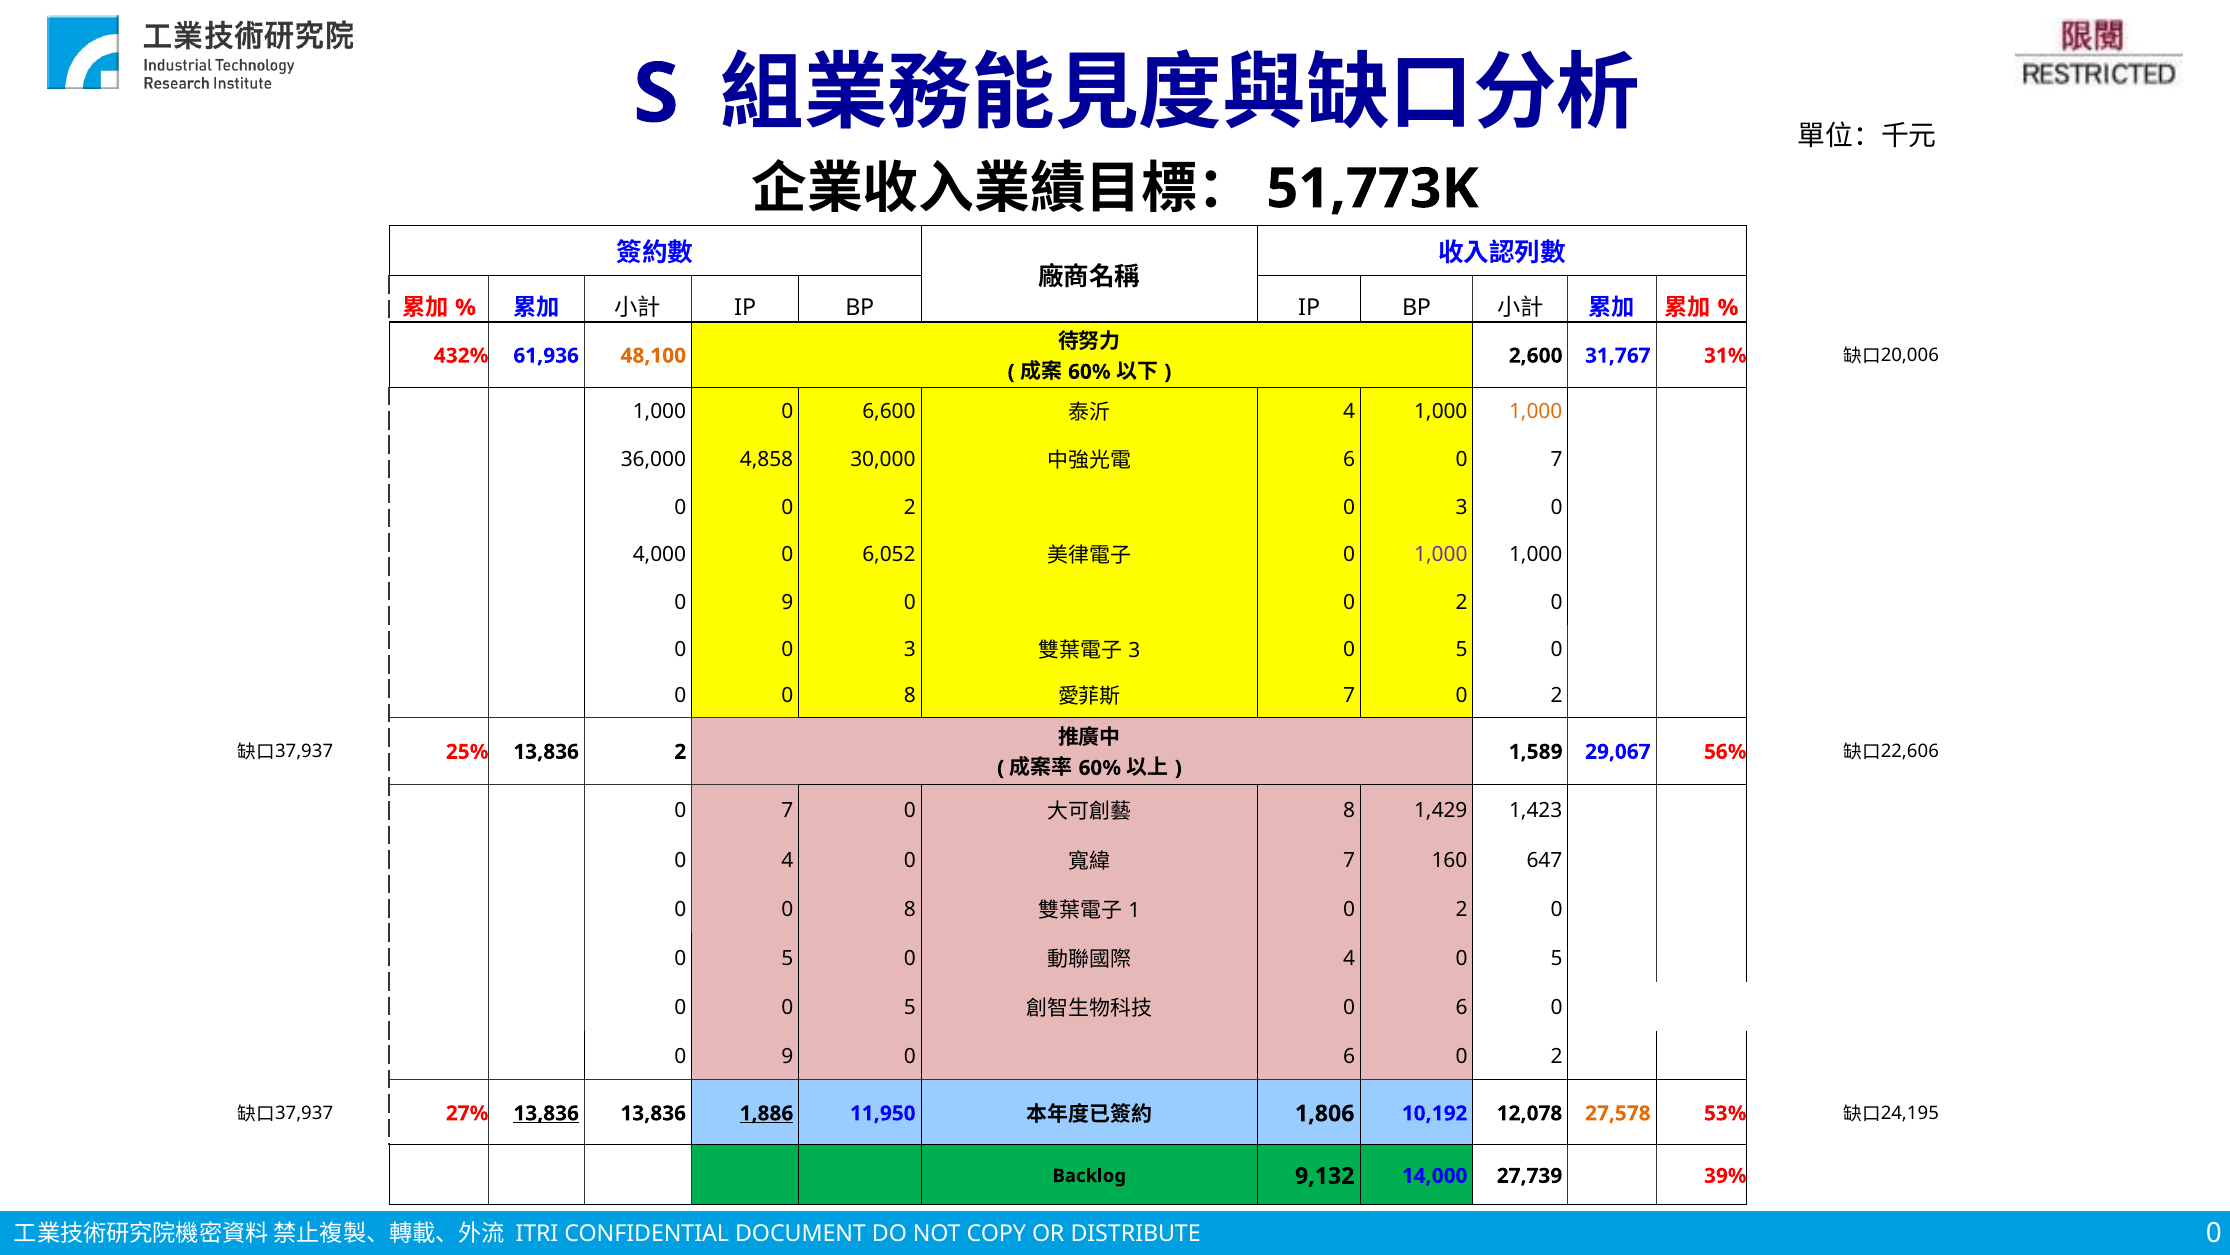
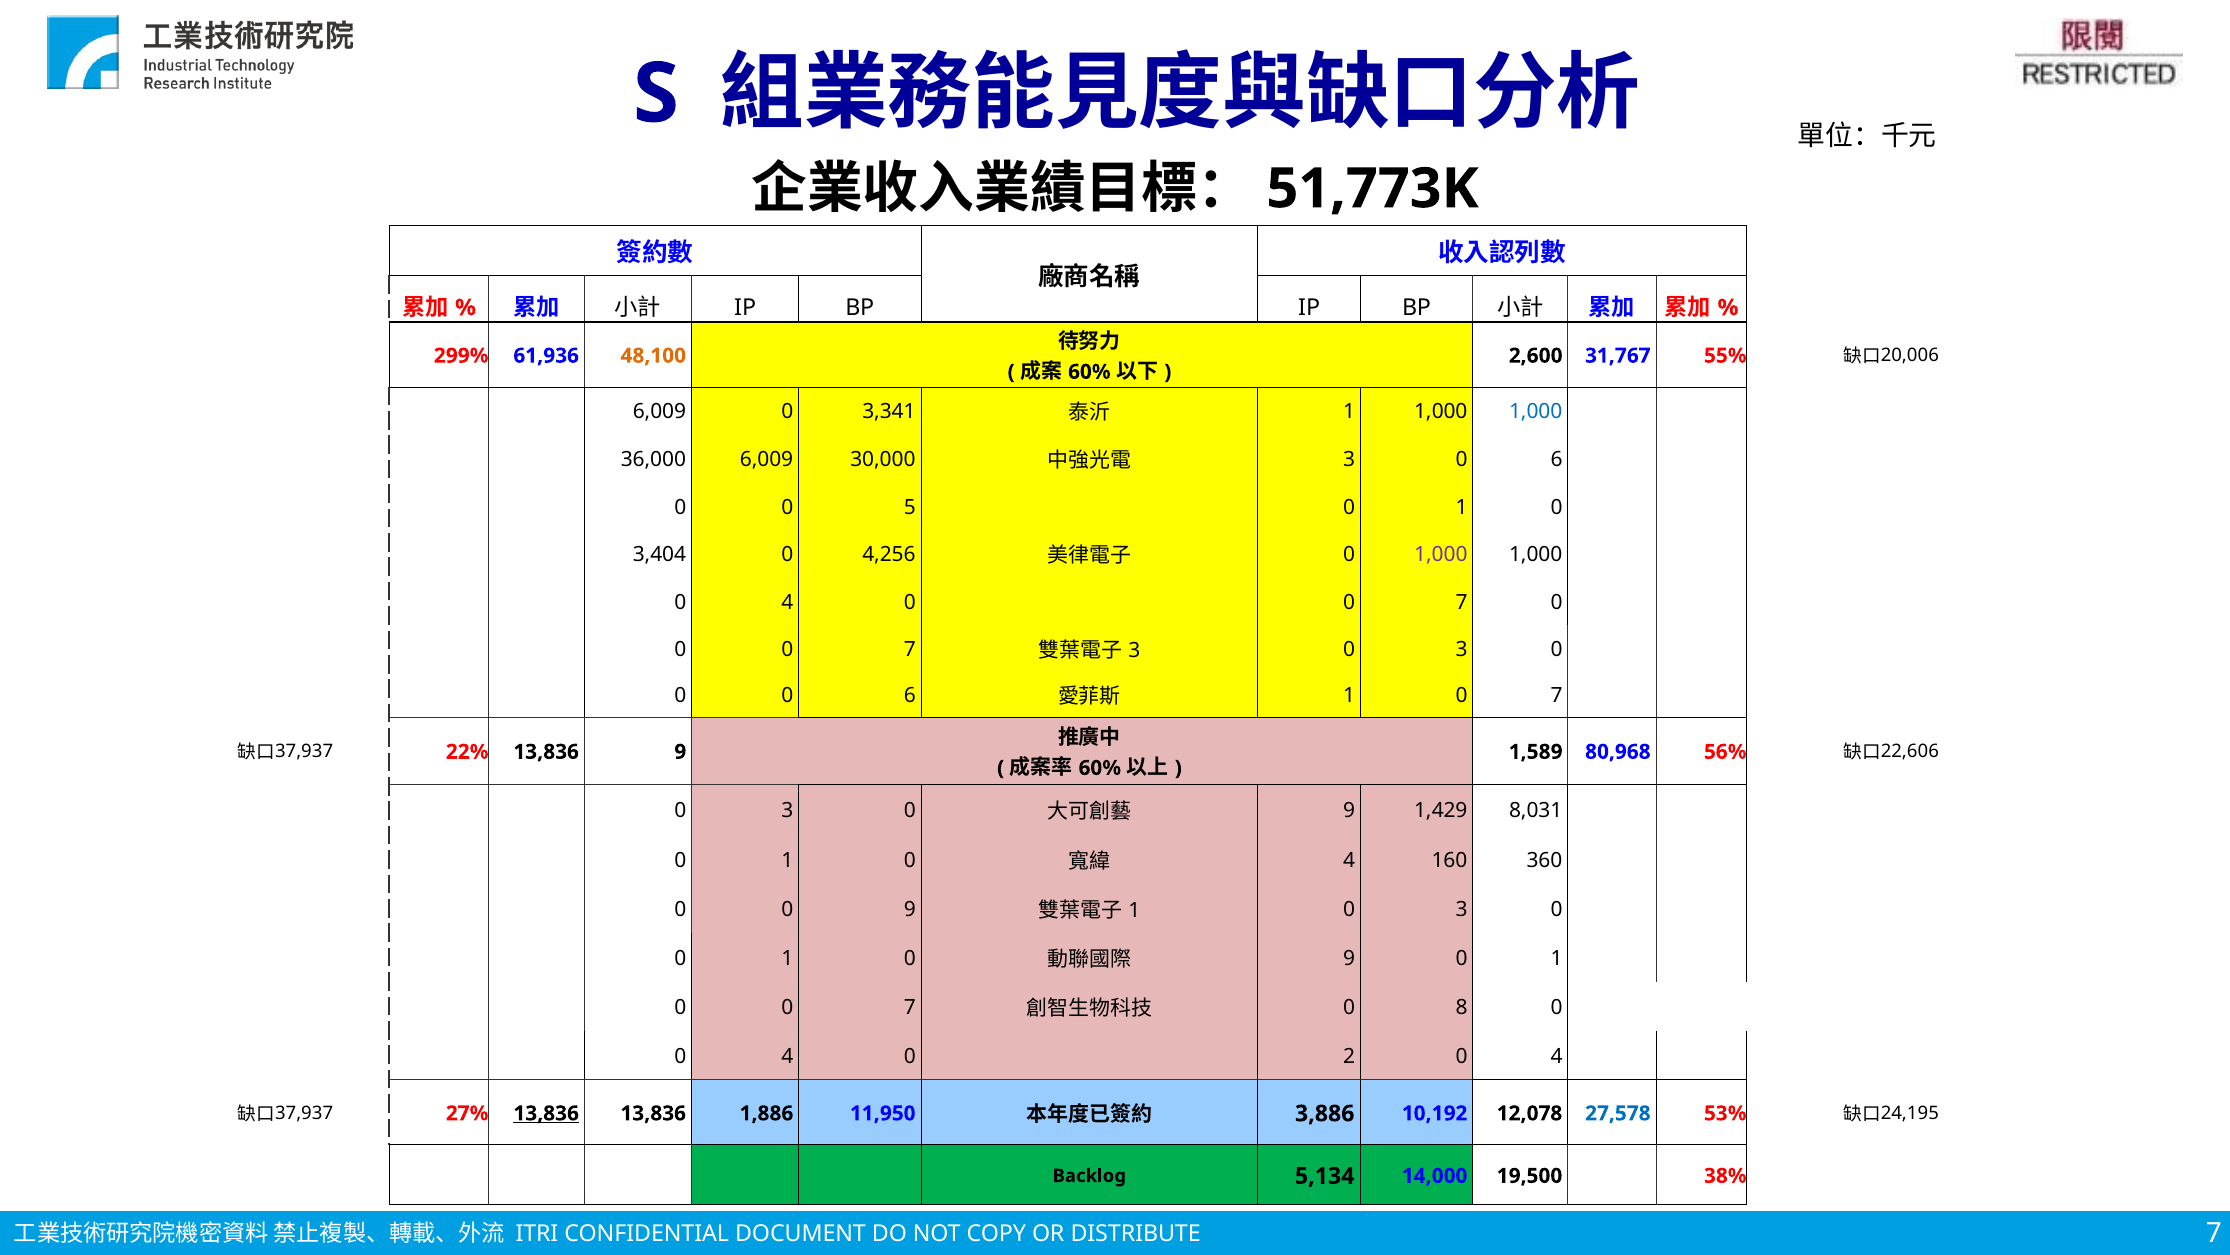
432%: 432% -> 299% (461, 356)
31%: 31% -> 55% (1725, 356)
1,000: 1,000 -> 6,009 (659, 412)
6,600: 6,600 -> 3,341 (889, 412)
4: 4 -> 1 (1349, 412)
1,000 colour: orange -> blue (1536, 412)
36,000 4,858: 4,858 -> 6,009 (767, 459)
6: 6 -> 3 (1349, 459)
7: 7 -> 6 (1557, 459)
2: 2 -> 5 (910, 507)
3: 3 -> 1 (1462, 507)
4,000: 4,000 -> 3,404 (659, 554)
6,052: 6,052 -> 4,256 (889, 554)
9: 9 -> 4 (787, 602)
2: 2 -> 7 (1462, 602)
3: 3 -> 7 (910, 649)
5: 5 -> 3 (1462, 649)
8: 8 -> 6 (910, 695)
7: 7 -> 1 (1349, 695)
2: 2 -> 7 (1557, 695)
25%: 25% -> 22% (467, 752)
13,836 2: 2 -> 9 (680, 752)
29,067: 29,067 -> 80,968 (1618, 752)
7: 7 -> 3 (787, 810)
8: 8 -> 9 (1349, 810)
1,423: 1,423 -> 8,031 (1536, 810)
4: 4 -> 1 (787, 860)
7: 7 -> 4 (1349, 860)
647: 647 -> 360 (1544, 860)
8: 8 -> 9 (910, 910)
2: 2 -> 3 (1462, 910)
5: 5 -> 1 (787, 958)
4: 4 -> 9 (1349, 958)
5: 5 -> 1 (1557, 958)
5: 5 -> 7 (910, 1007)
6: 6 -> 8 (1462, 1007)
9: 9 -> 4 (787, 1056)
6: 6 -> 2 (1349, 1056)
2: 2 -> 4 (1557, 1056)
1,886 underline: present -> none (766, 1113)
1,806: 1,806 -> 3,886 (1325, 1113)
27,578 colour: orange -> blue (1618, 1113)
9,132: 9,132 -> 5,134 (1325, 1176)
27,739: 27,739 -> 19,500 (1530, 1175)
39%: 39% -> 38% (1725, 1175)
0: 0 -> 7 (2214, 1232)
